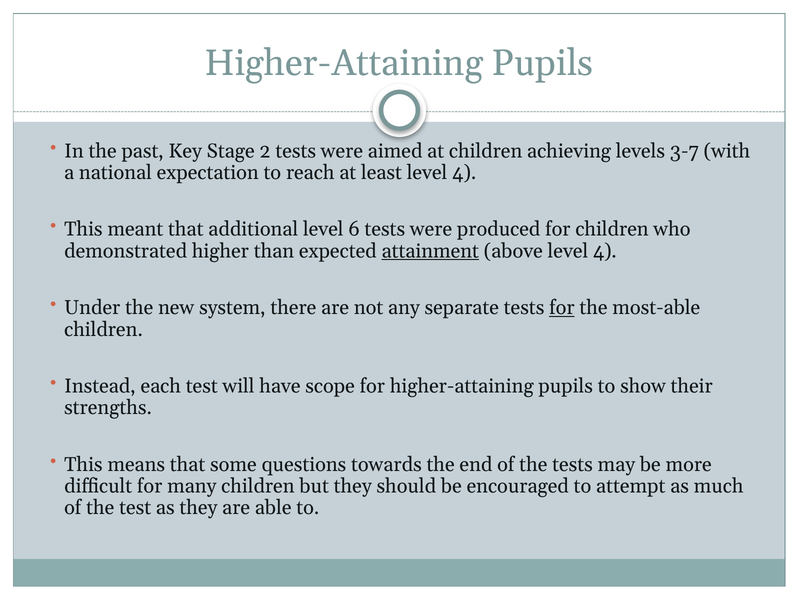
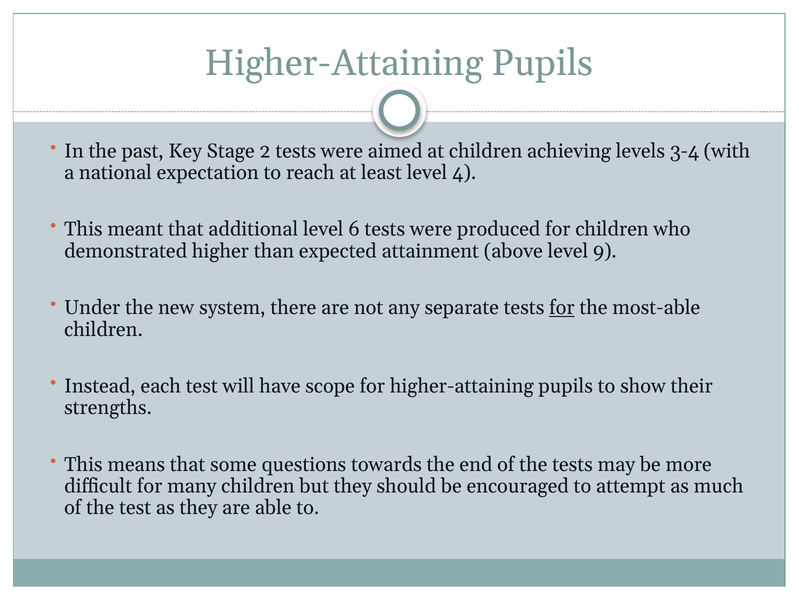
3-7: 3-7 -> 3-4 (684, 151)
attainment underline: present -> none (430, 251)
above level 4: 4 -> 9 (605, 251)
